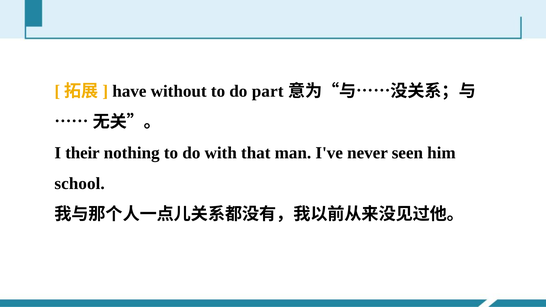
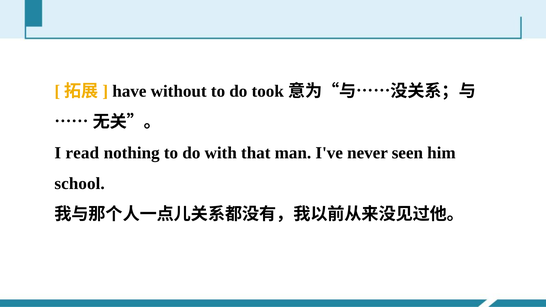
part: part -> took (268, 91)
their: their -> read (82, 153)
